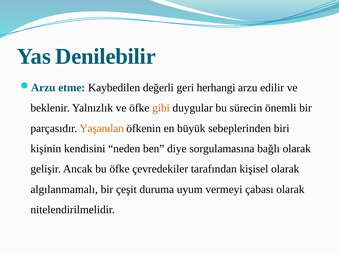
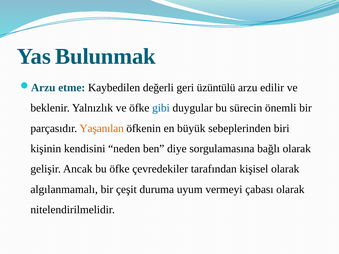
Denilebilir: Denilebilir -> Bulunmak (105, 56)
herhangi: herhangi -> üzüntülü (216, 88)
gibi colour: orange -> blue (161, 108)
